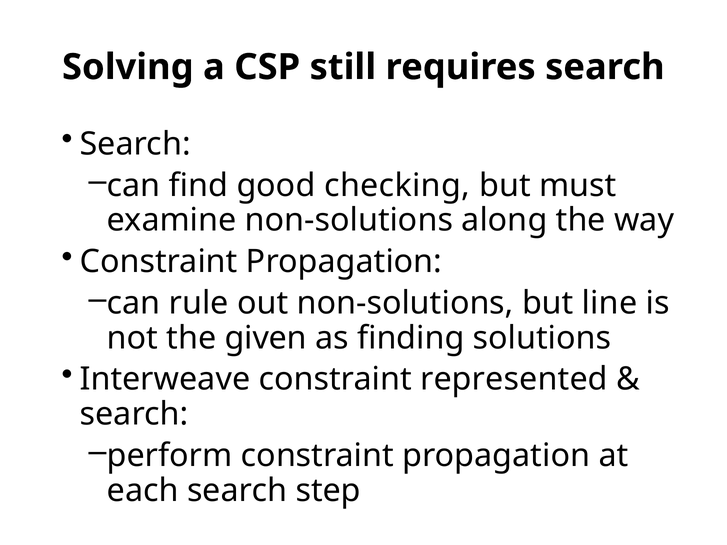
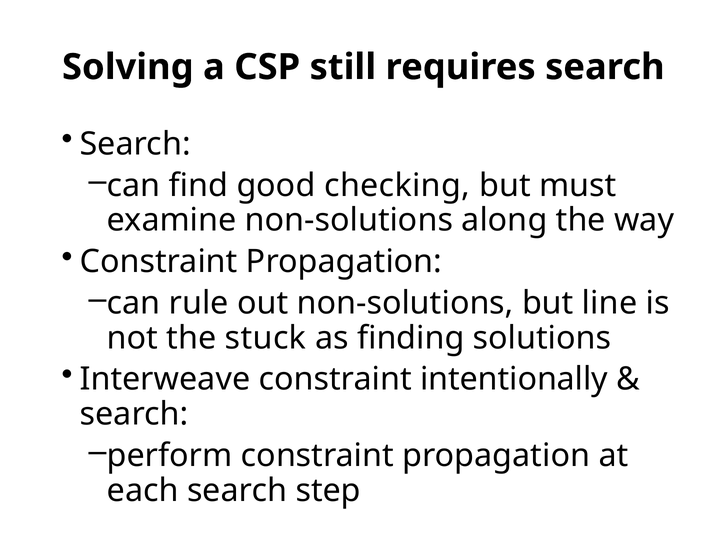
given: given -> stuck (266, 338)
represented: represented -> intentionally (514, 379)
